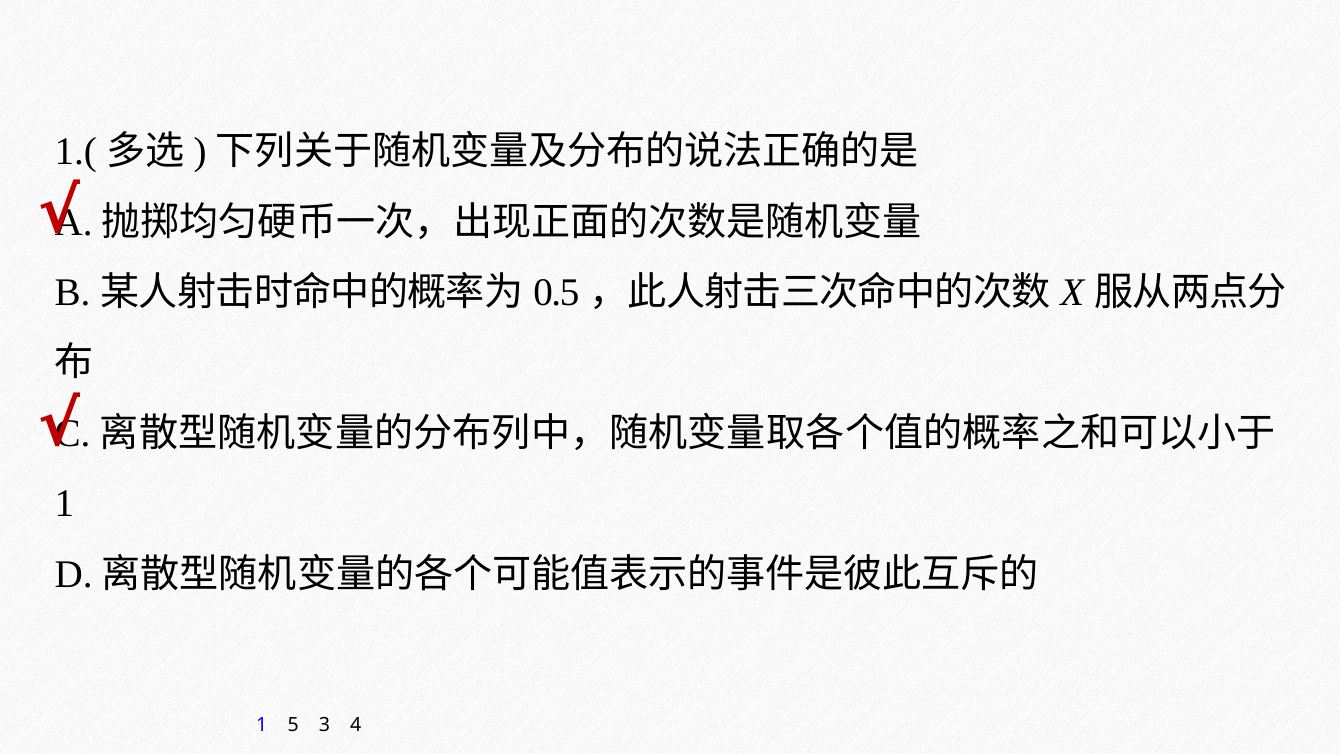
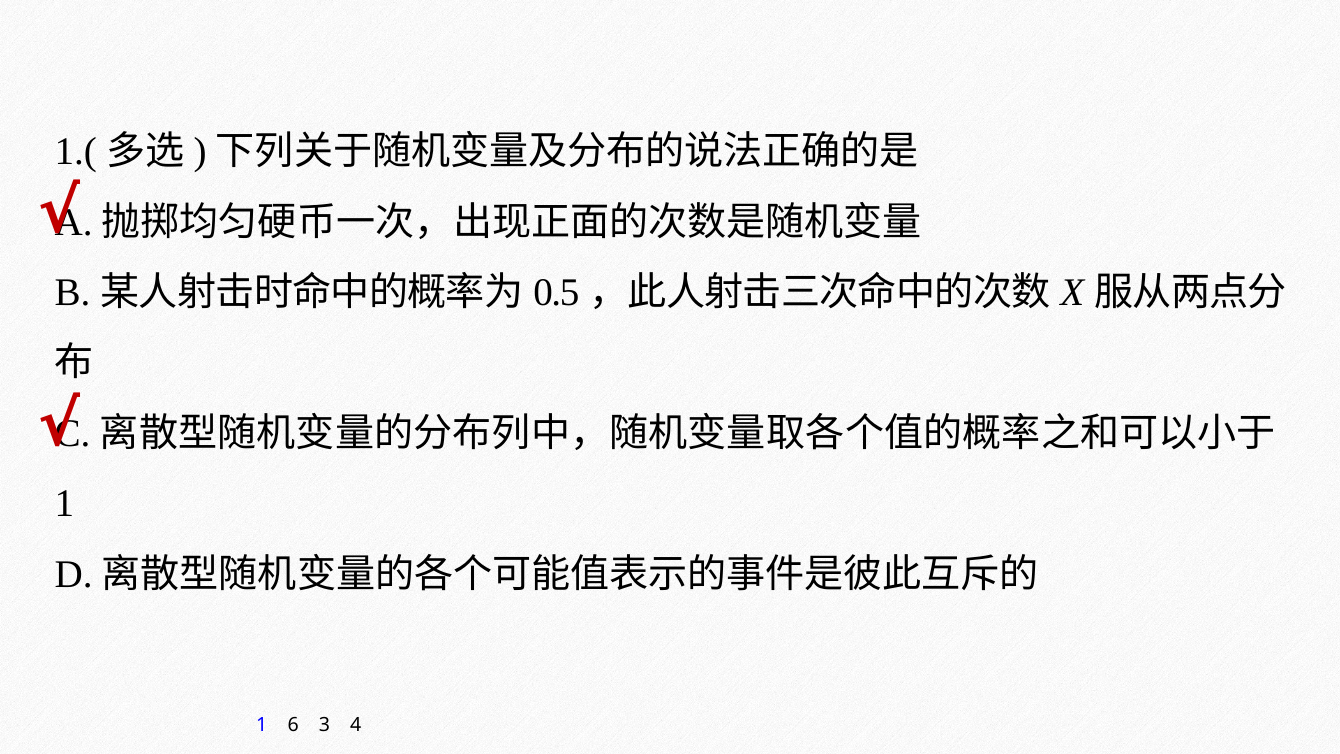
5: 5 -> 6 (293, 724)
